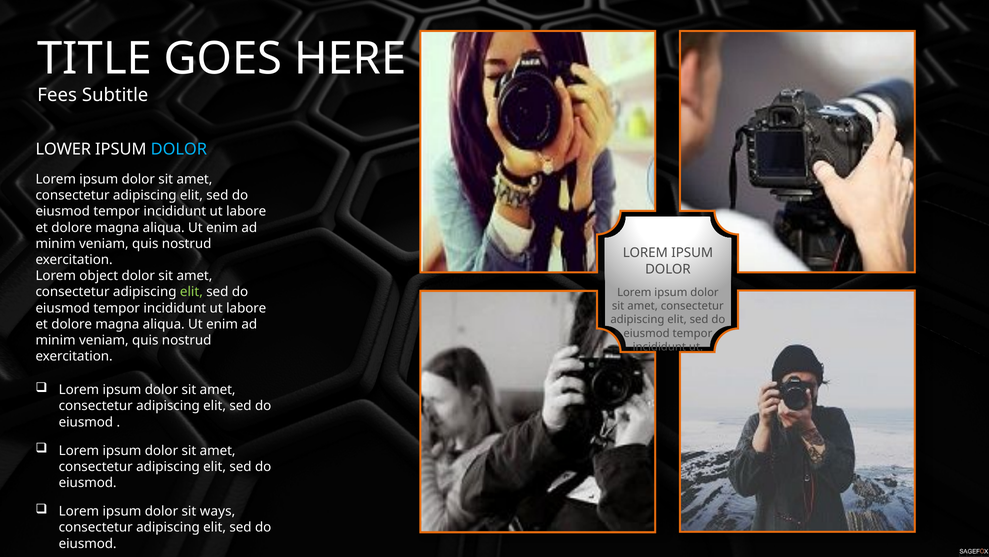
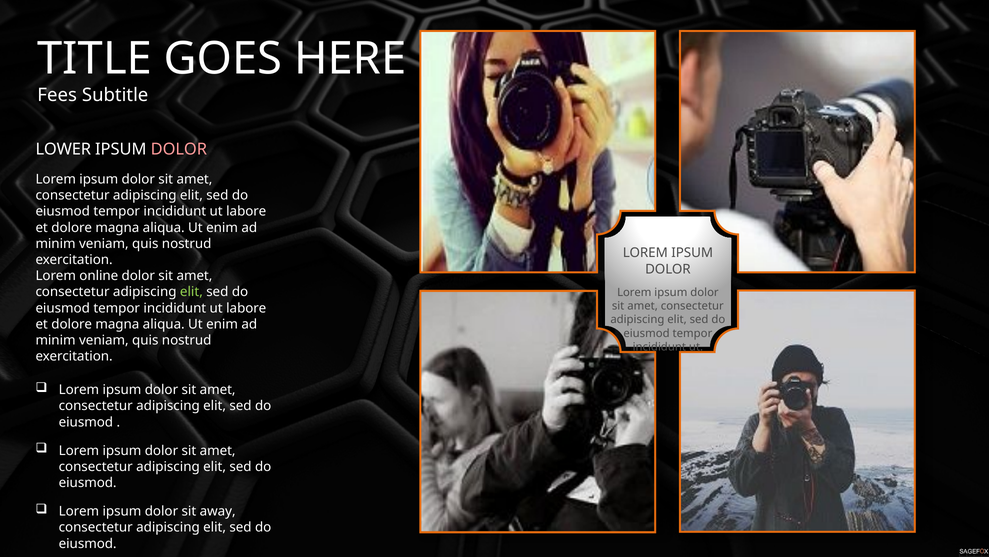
DOLOR colour: light blue -> pink (179, 149)
object: object -> online (99, 276)
ways: ways -> away (218, 511)
